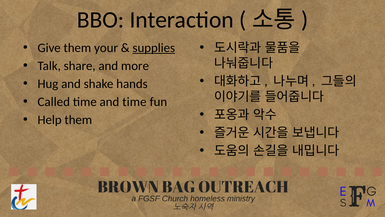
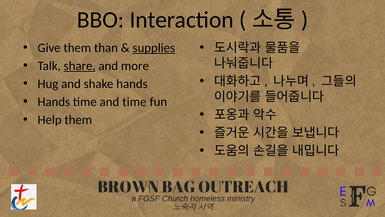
your: your -> than (106, 48)
share underline: none -> present (80, 66)
Called: Called -> Hands (54, 102)
